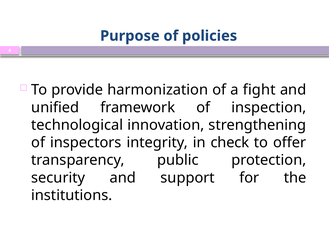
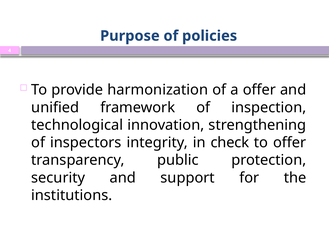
a fight: fight -> offer (259, 90)
